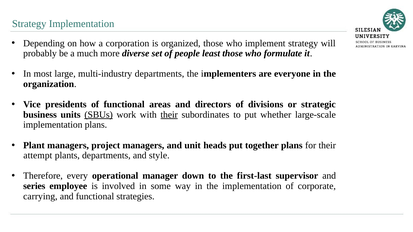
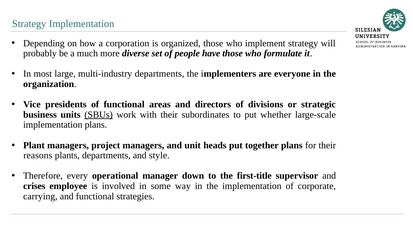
least: least -> have (211, 53)
their underline: present -> none (169, 115)
attempt: attempt -> reasons (38, 156)
first-last: first-last -> first-title (254, 176)
series: series -> crises (34, 186)
